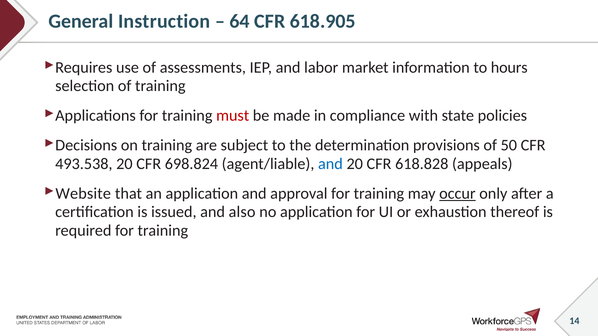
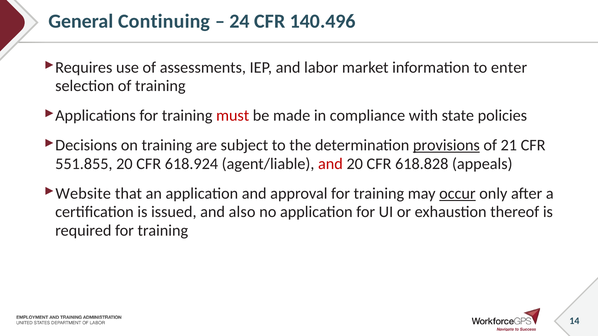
Instruction: Instruction -> Continuing (164, 21)
64: 64 -> 24 (240, 21)
618.905: 618.905 -> 140.496 (323, 21)
hours: hours -> enter (509, 67)
provisions underline: none -> present (446, 145)
50: 50 -> 21 (509, 145)
493.538: 493.538 -> 551.855 (84, 164)
698.824: 698.824 -> 618.924 (191, 164)
and colour: blue -> red (330, 164)
